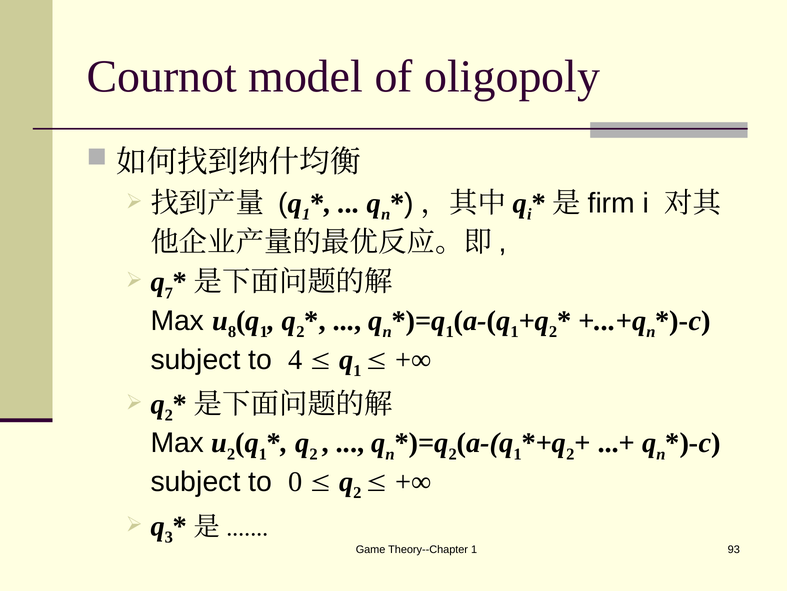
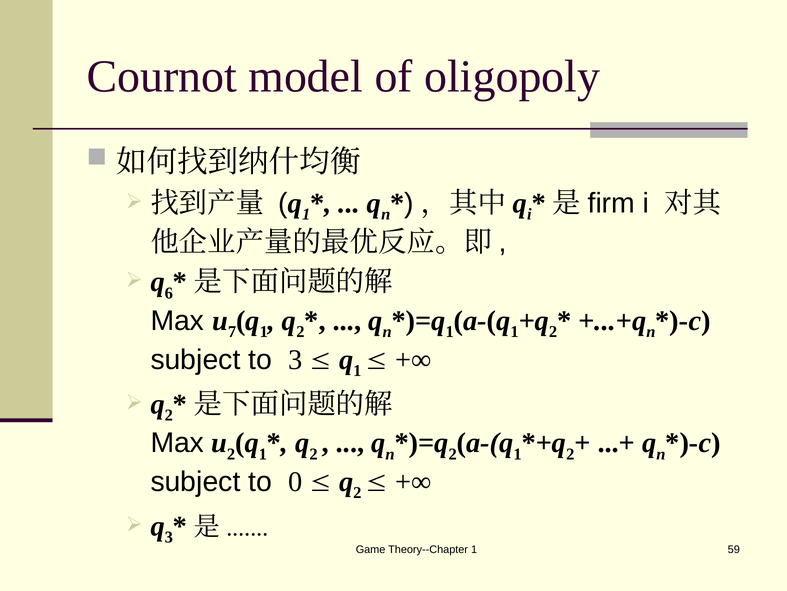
7: 7 -> 6 (169, 293)
8: 8 -> 7 (232, 331)
to 4: 4 -> 3 (295, 359)
93: 93 -> 59 (734, 549)
